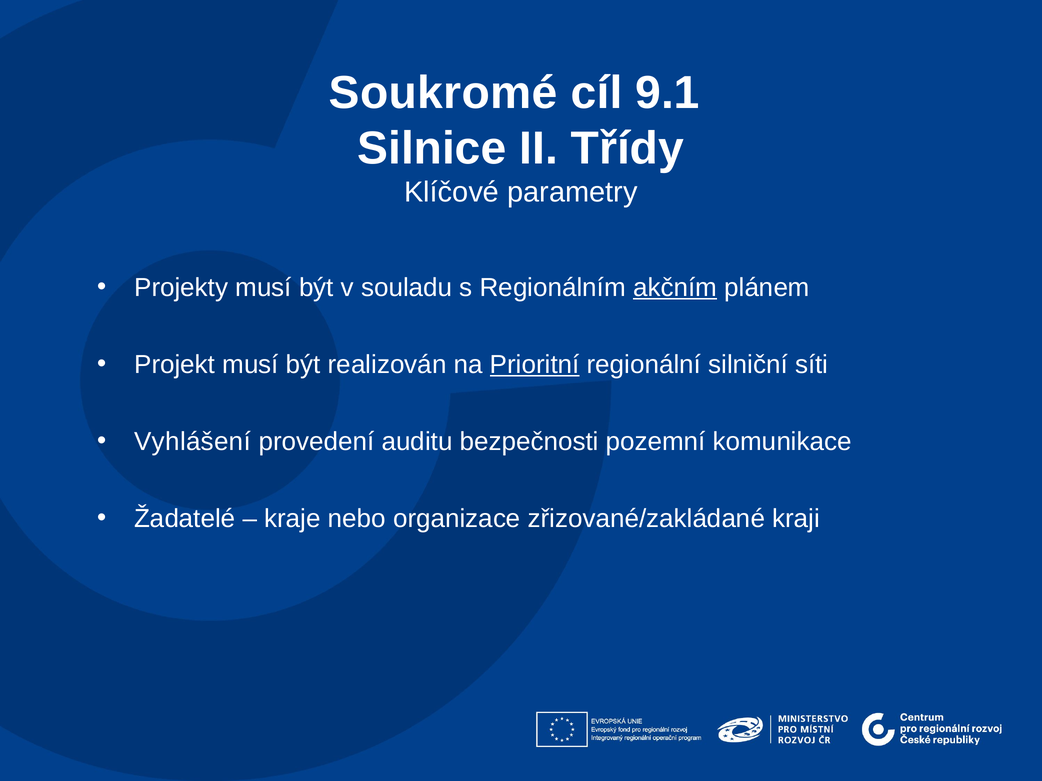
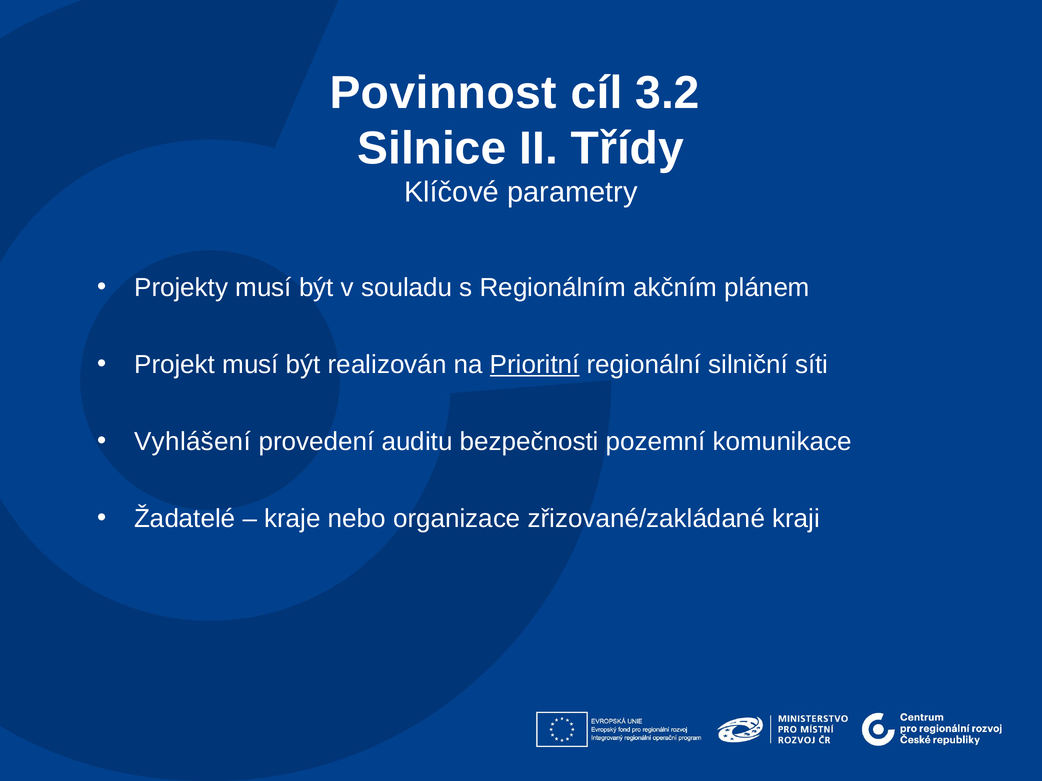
Soukromé: Soukromé -> Povinnost (443, 93)
9.1: 9.1 -> 3.2 (667, 93)
akčním underline: present -> none (675, 288)
